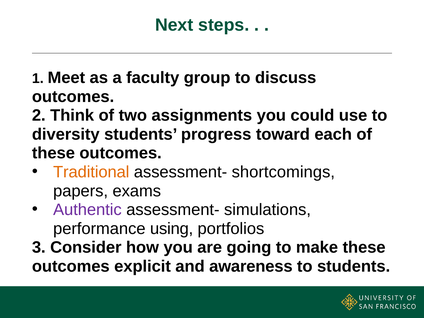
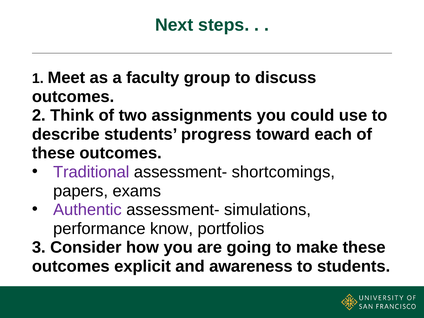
diversity: diversity -> describe (66, 134)
Traditional colour: orange -> purple (91, 172)
using: using -> know (172, 229)
